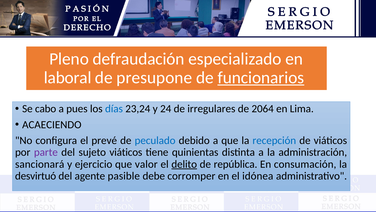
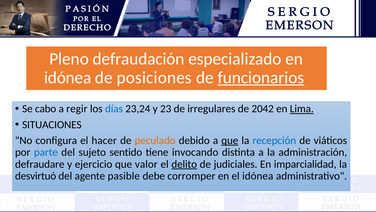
laboral: laboral -> idónea (68, 77)
presupone: presupone -> posiciones (154, 77)
pues: pues -> regir (77, 109)
24: 24 -> 23 (166, 109)
2064: 2064 -> 2042 (263, 109)
Lima underline: none -> present (302, 109)
ACAECIENDO: ACAECIENDO -> SITUACIONES (52, 124)
prevé: prevé -> hacer (104, 140)
peculado colour: blue -> orange (155, 140)
que underline: none -> present (230, 140)
parte colour: purple -> blue (46, 152)
sujeto viáticos: viáticos -> sentido (126, 152)
quinientas: quinientas -> invocando (195, 152)
sancionará: sancionará -> defraudare (40, 164)
república: república -> judiciales (236, 164)
consumación: consumación -> imparcialidad (305, 164)
